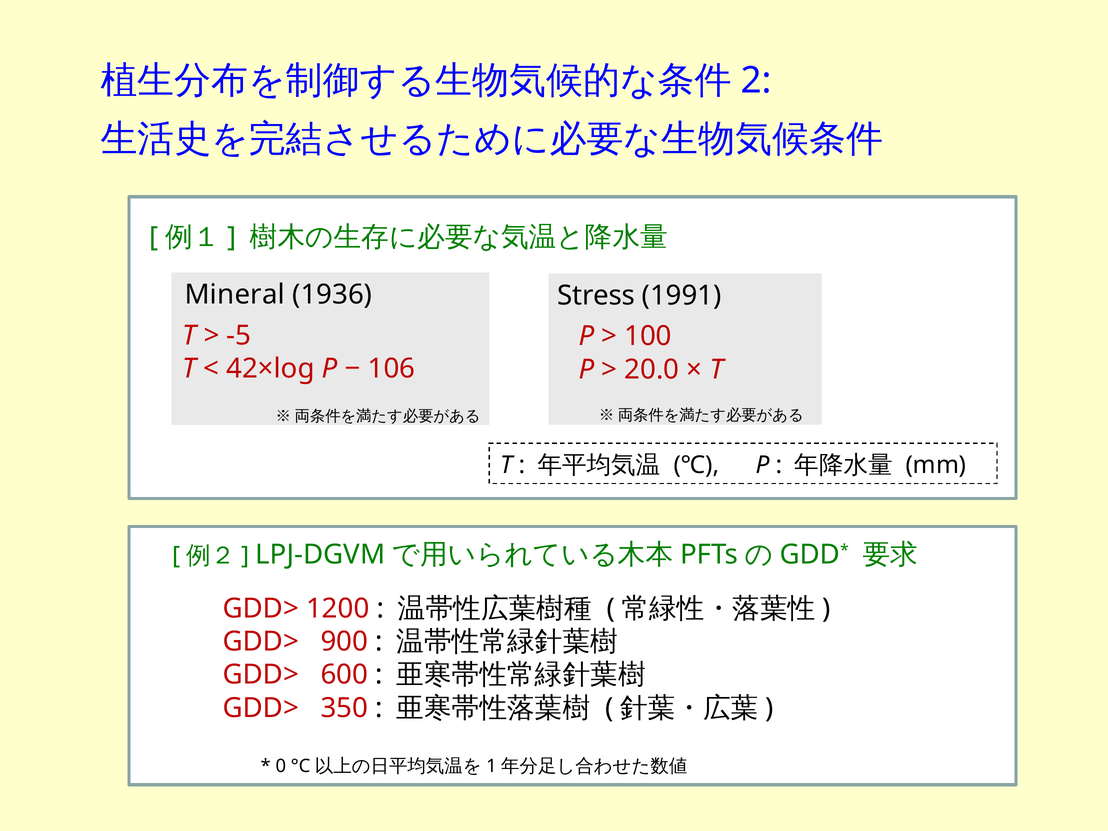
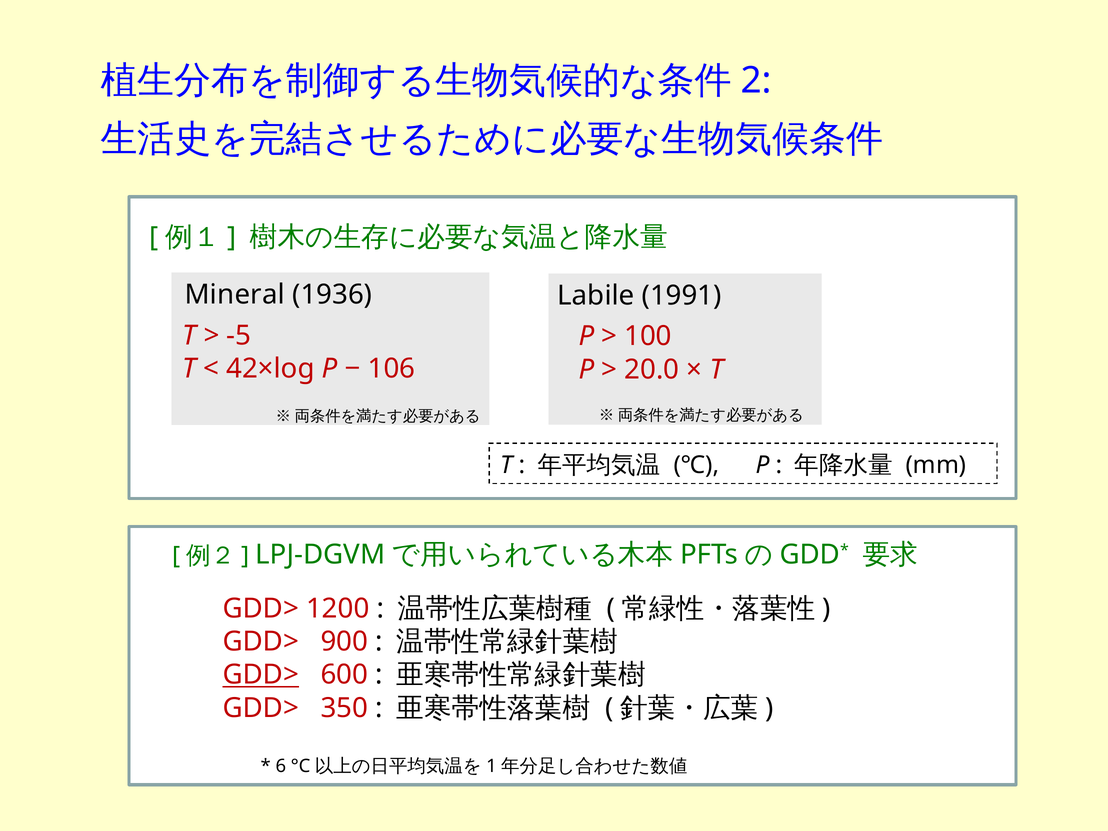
Stress: Stress -> Labile (596, 295)
GDD> underline: none -> present (261, 675)
0: 0 -> 6 (281, 766)
